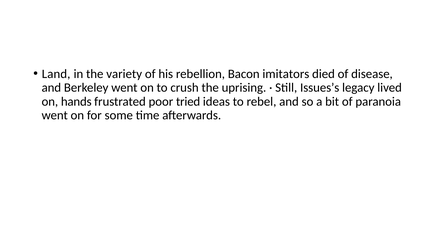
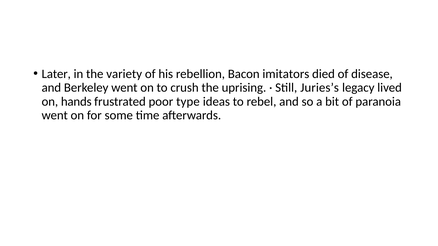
Land: Land -> Later (56, 74)
Issues’s: Issues’s -> Juries’s (320, 88)
tried: tried -> type (188, 102)
